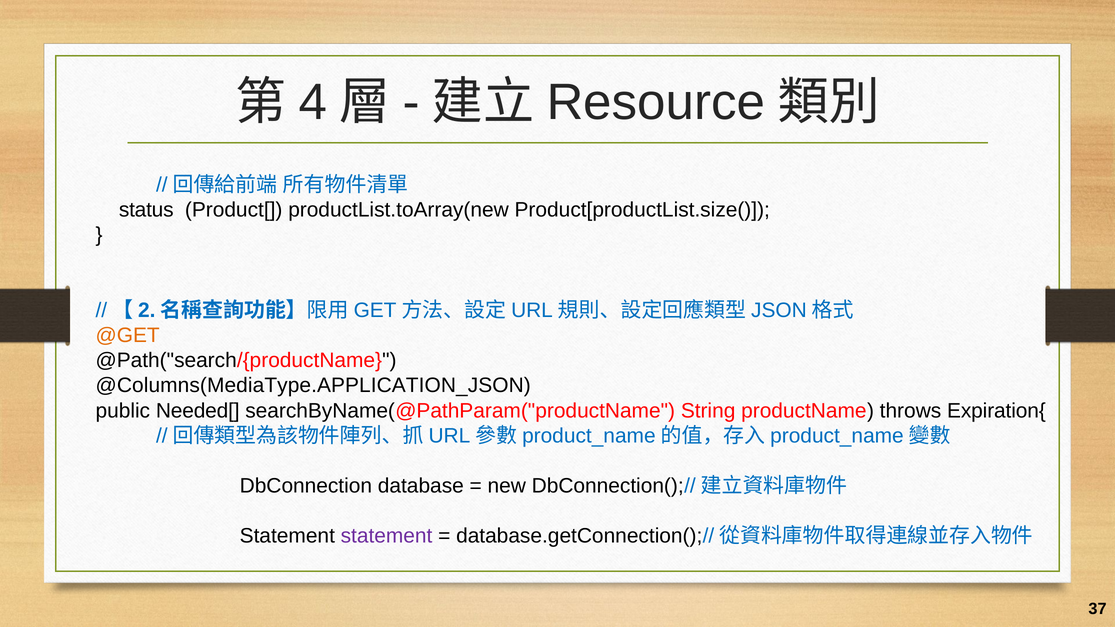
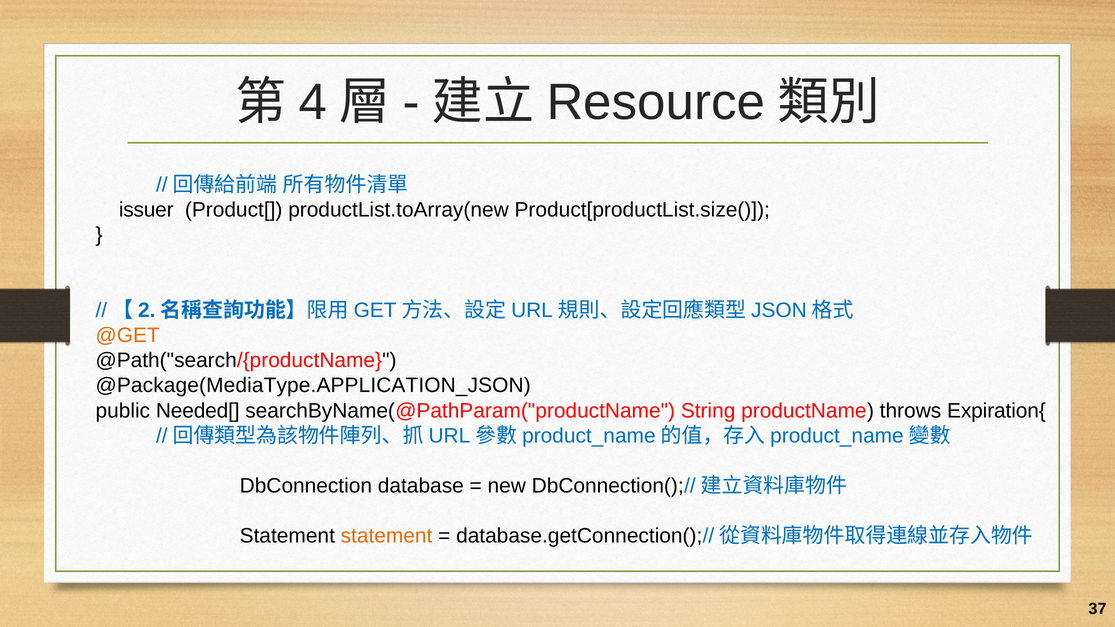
status: status -> issuer (146, 210)
@Columns(MediaType.APPLICATION_JSON: @Columns(MediaType.APPLICATION_JSON -> @Package(MediaType.APPLICATION_JSON (313, 386)
statement colour: purple -> orange (387, 536)
